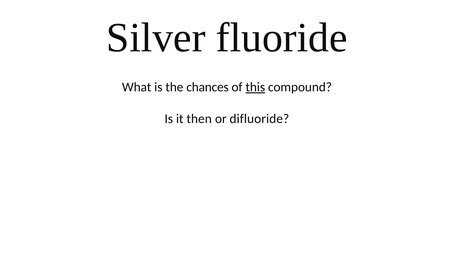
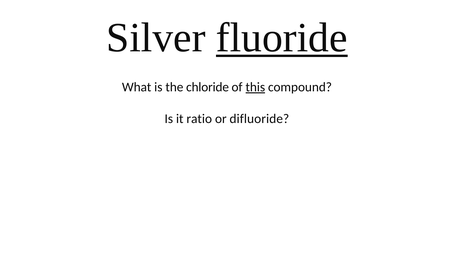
fluoride underline: none -> present (282, 38)
chances: chances -> chloride (208, 87)
then: then -> ratio (199, 119)
